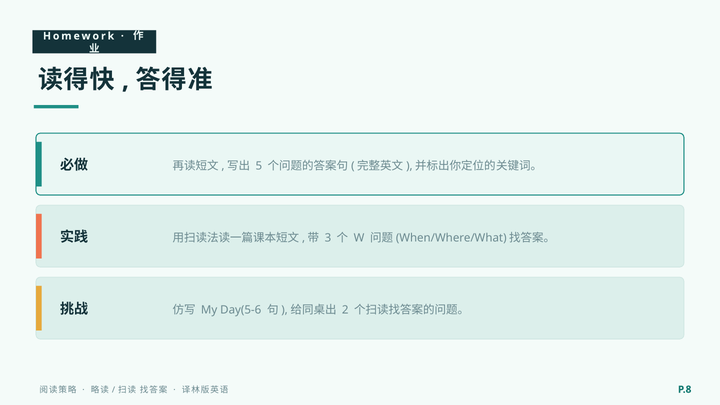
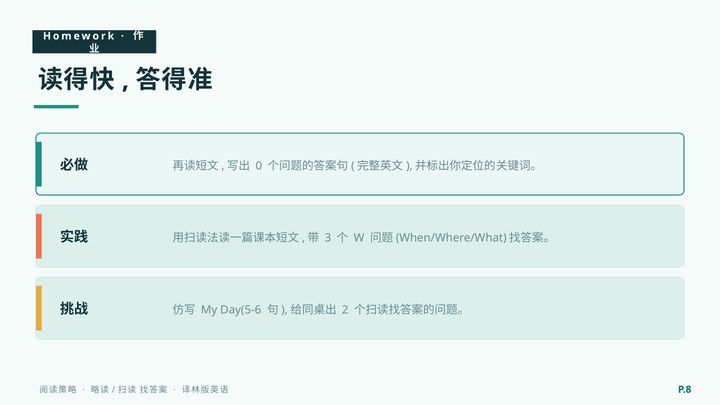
5: 5 -> 0 (259, 166)
